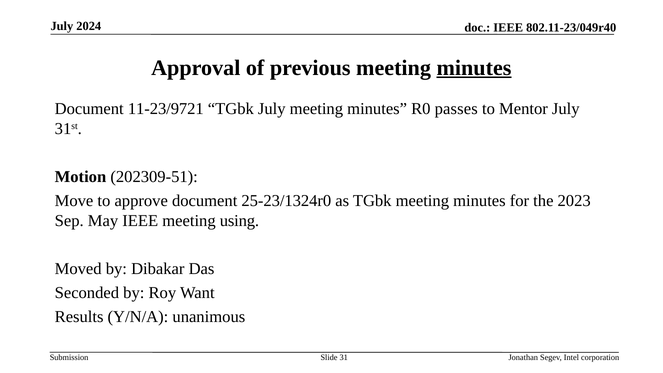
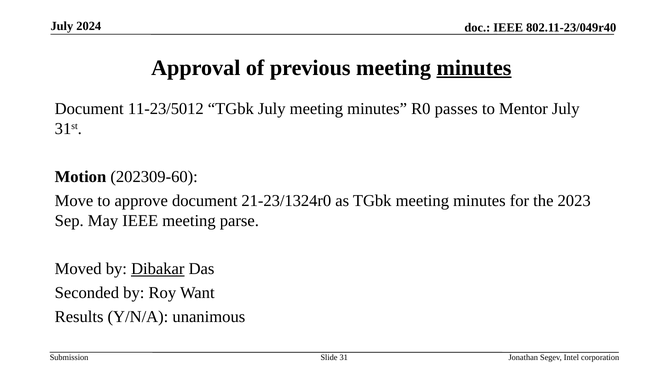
11-23/9721: 11-23/9721 -> 11-23/5012 (166, 109)
202309-51: 202309-51 -> 202309-60 (154, 177)
25-23/1324r0: 25-23/1324r0 -> 21-23/1324r0 (286, 201)
using: using -> parse (239, 221)
Dibakar underline: none -> present (158, 269)
